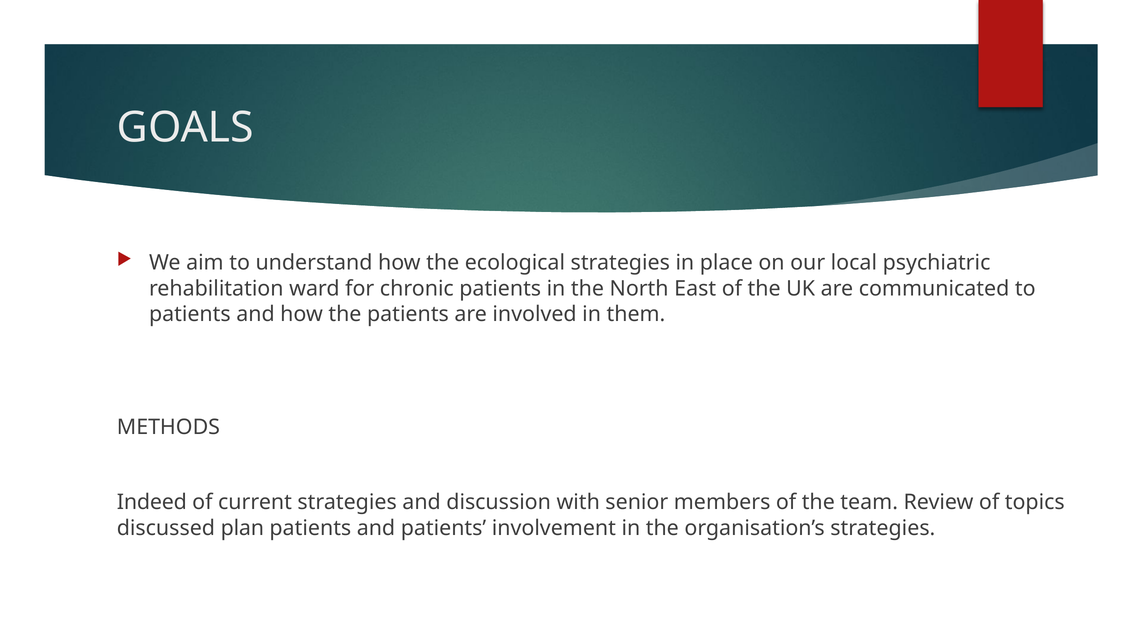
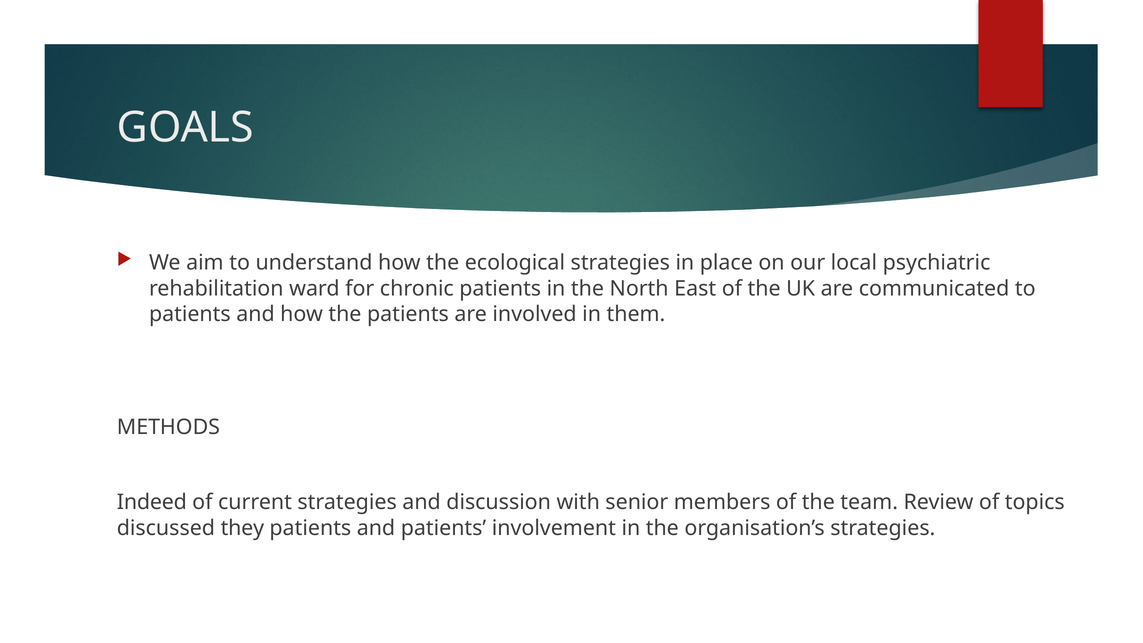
plan: plan -> they (242, 528)
